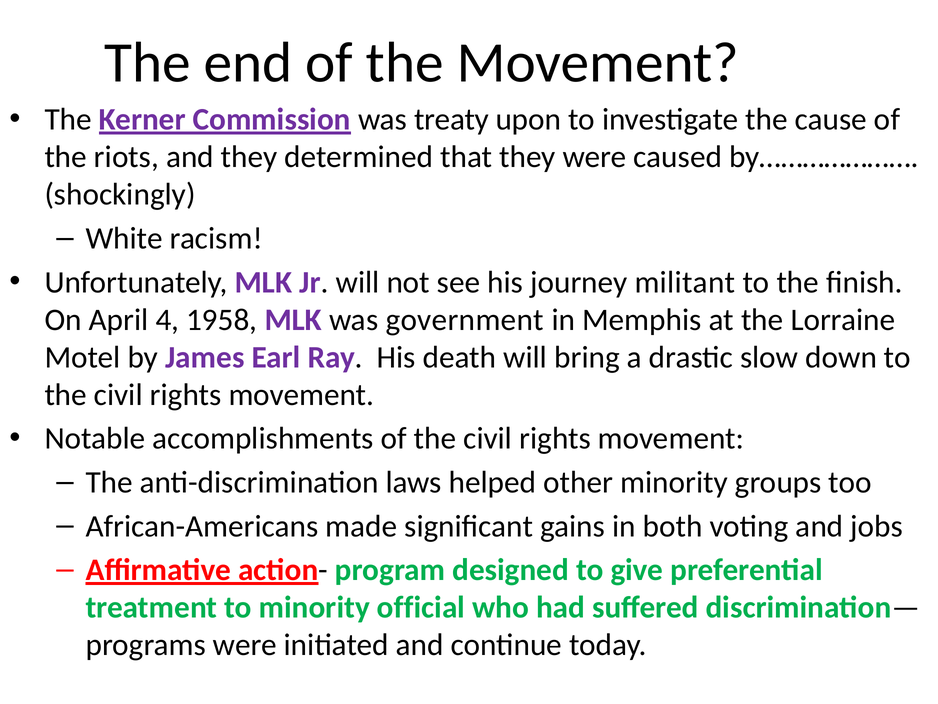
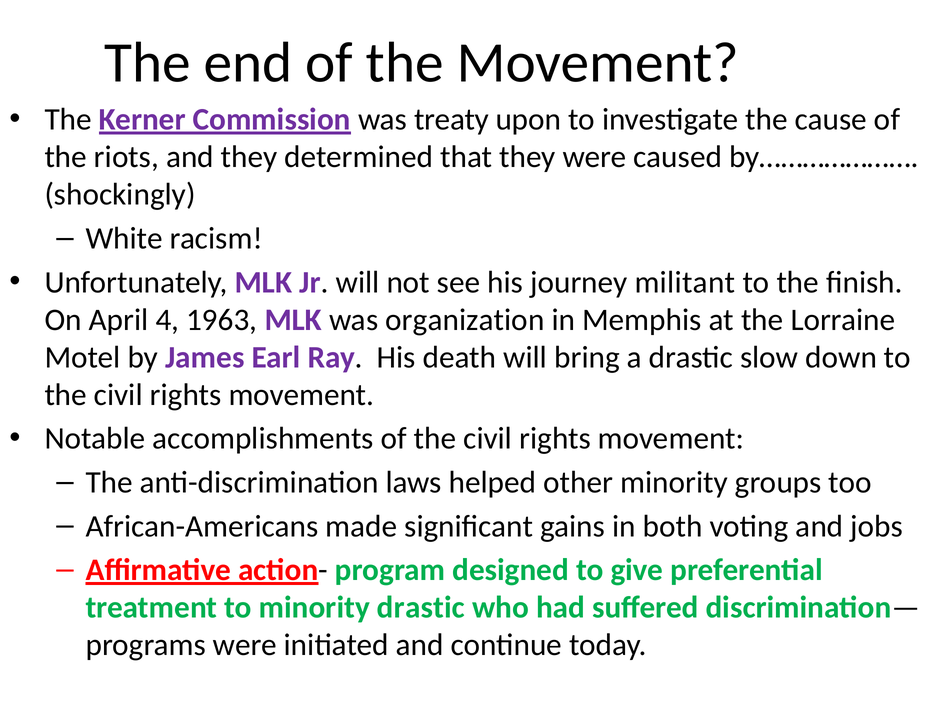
1958: 1958 -> 1963 (222, 320)
government: government -> organization (465, 320)
minority official: official -> drastic (421, 607)
